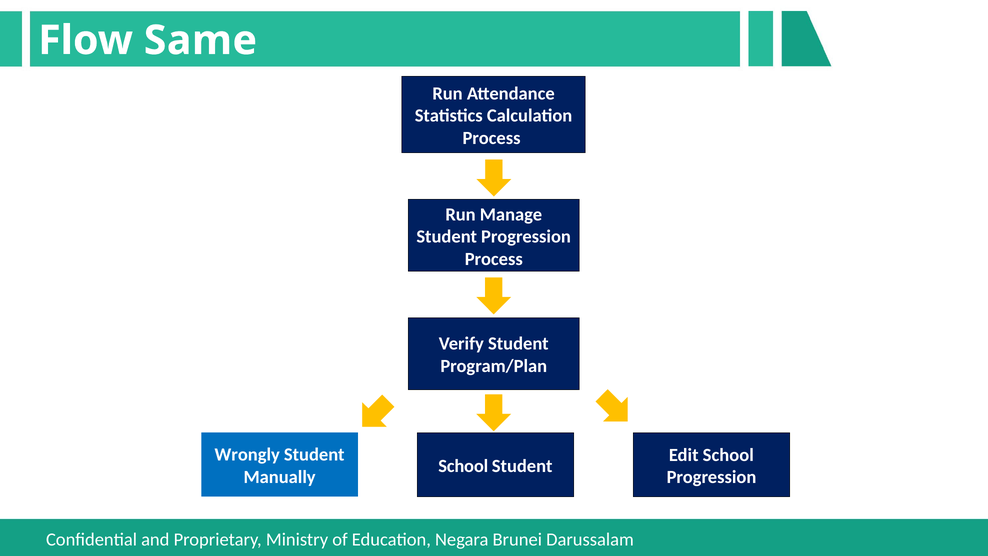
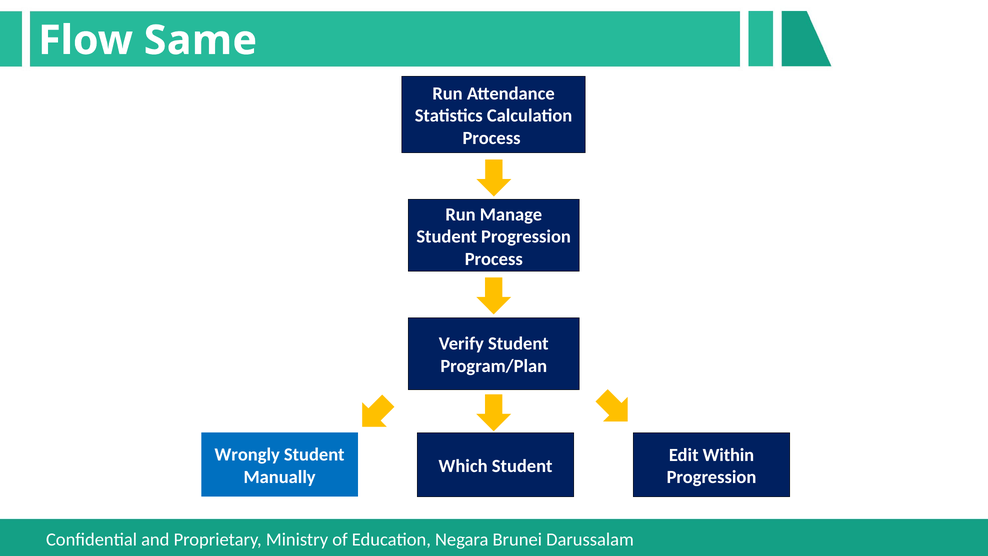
Edit School: School -> Within (728, 455)
School: School -> Which (463, 466)
